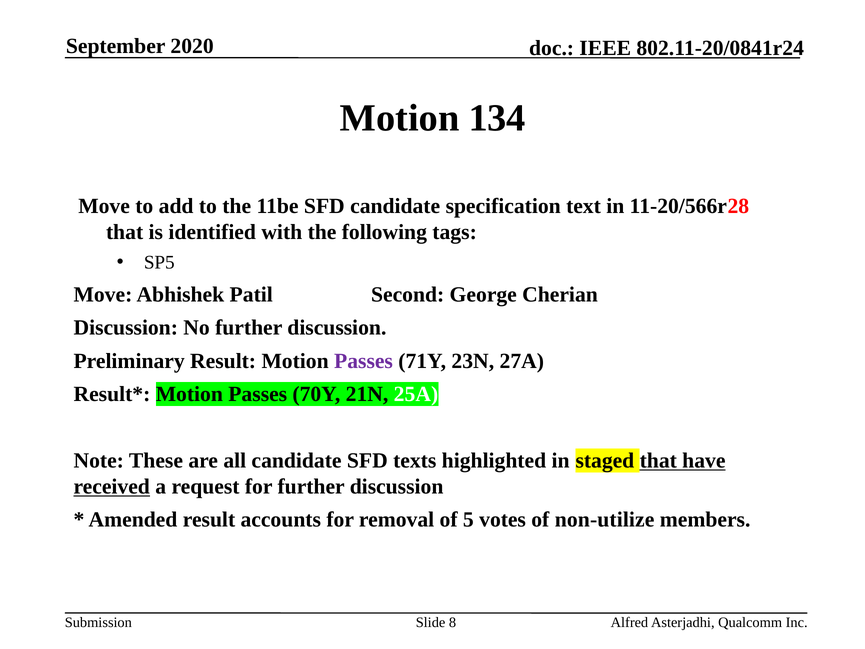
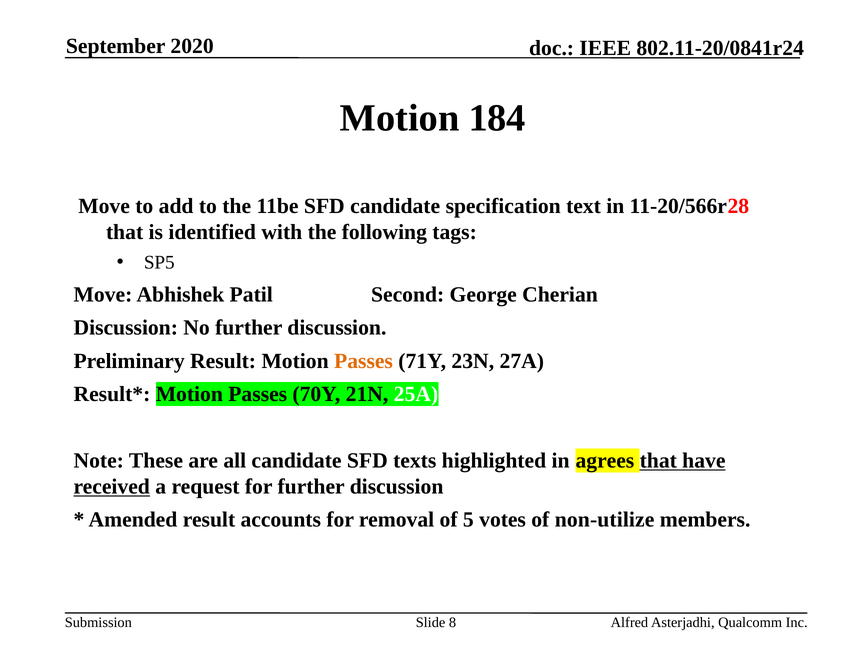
134: 134 -> 184 (497, 118)
Passes colour: purple -> orange (363, 361)
staged: staged -> agrees (605, 460)
